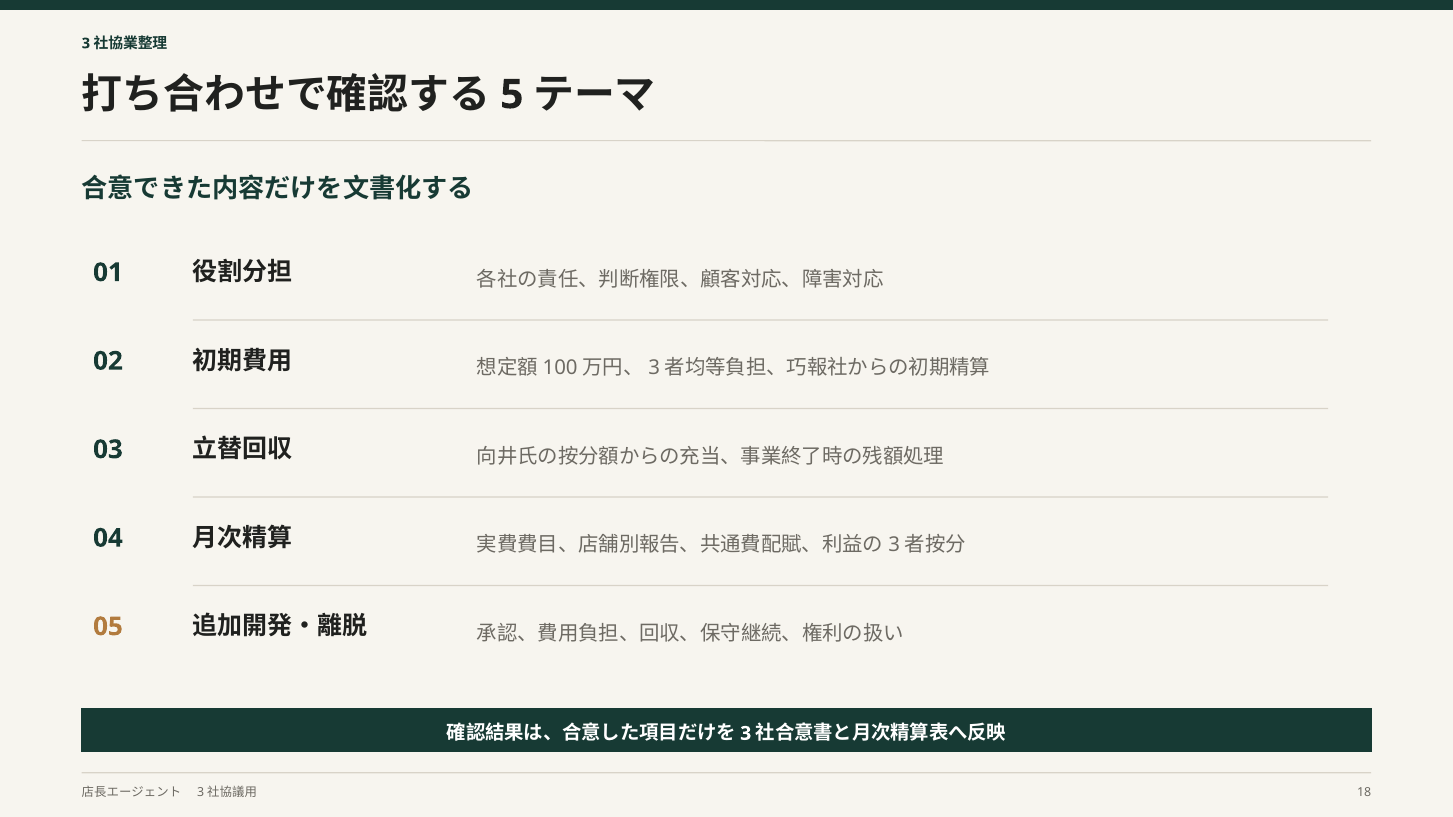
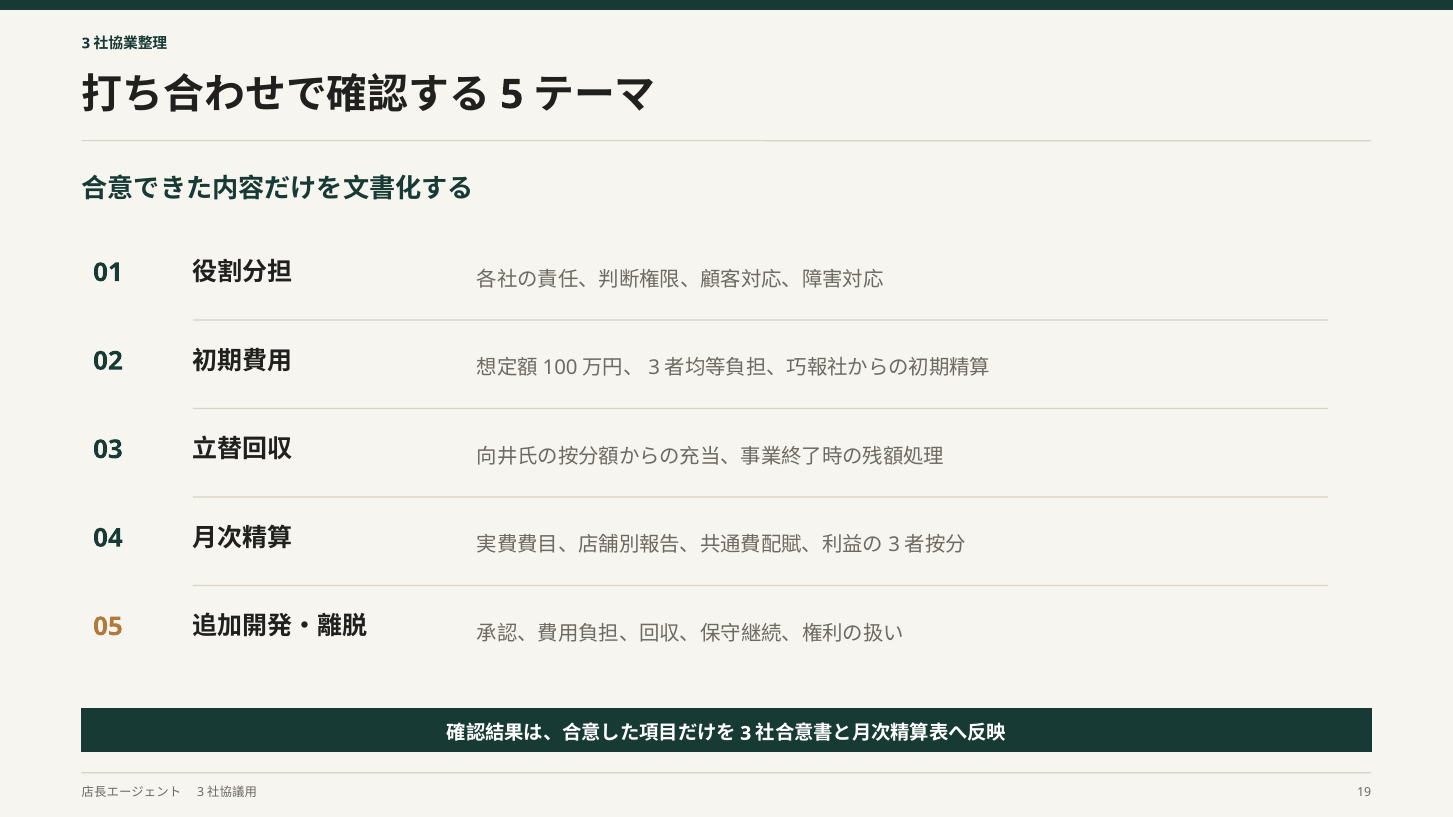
18: 18 -> 19 (1364, 793)
